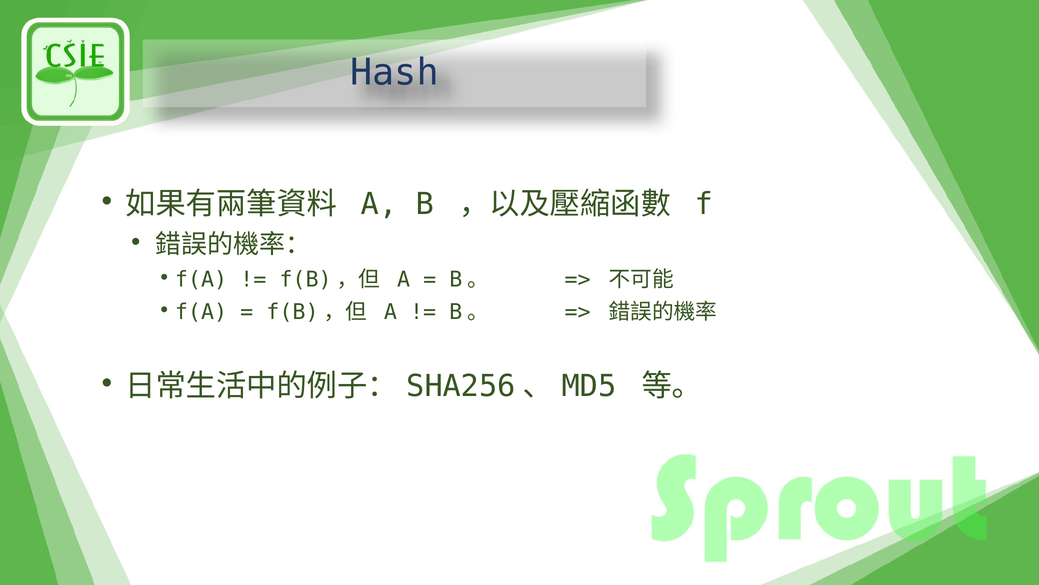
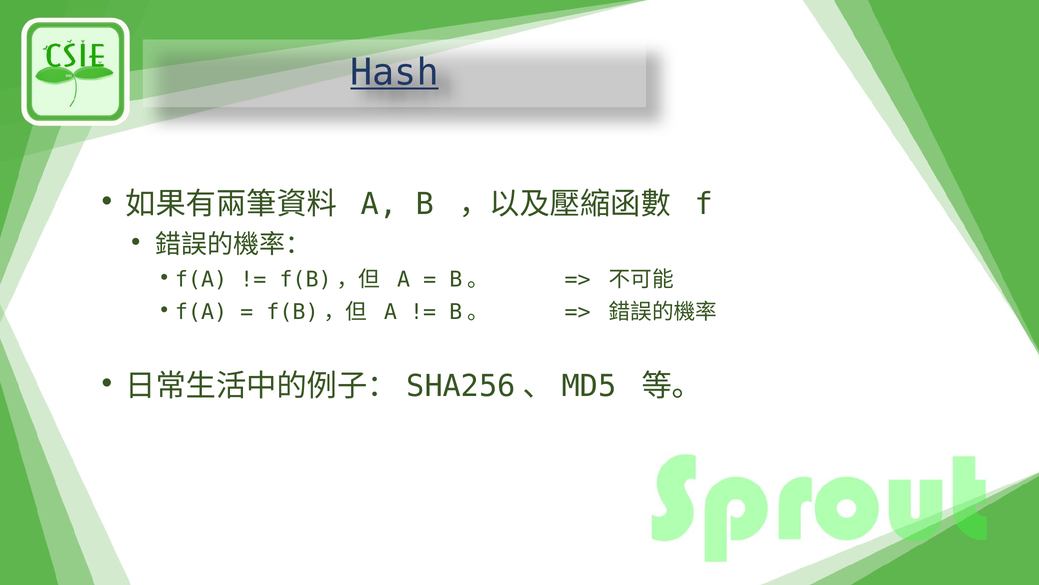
Hash underline: none -> present (394, 73)
